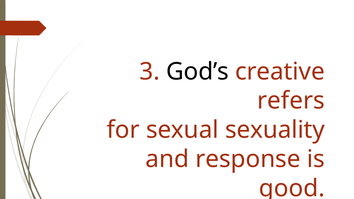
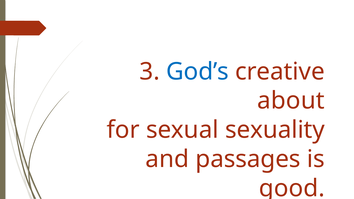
God’s colour: black -> blue (197, 72)
refers: refers -> about (291, 101)
response: response -> passages (248, 159)
